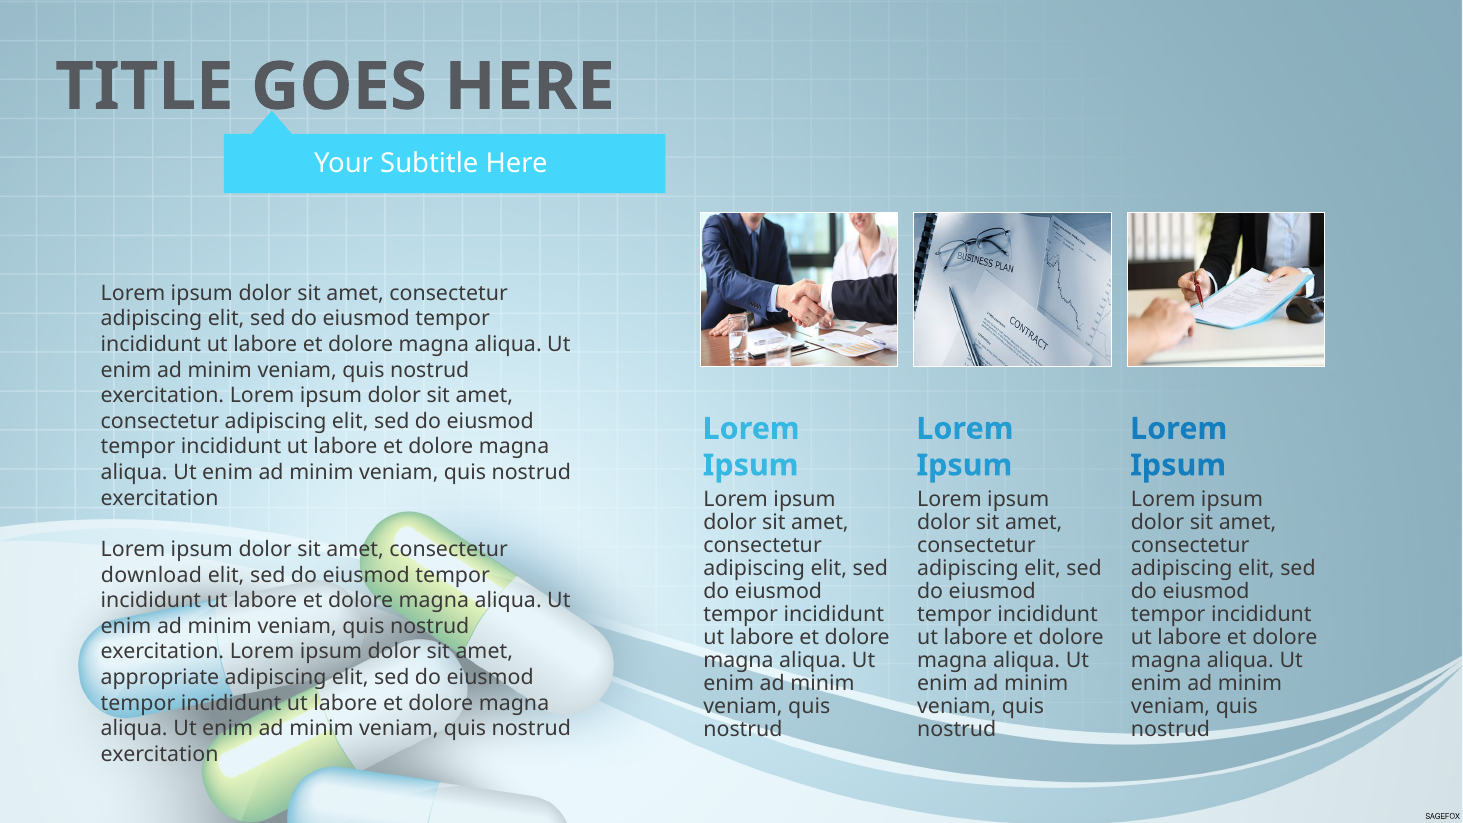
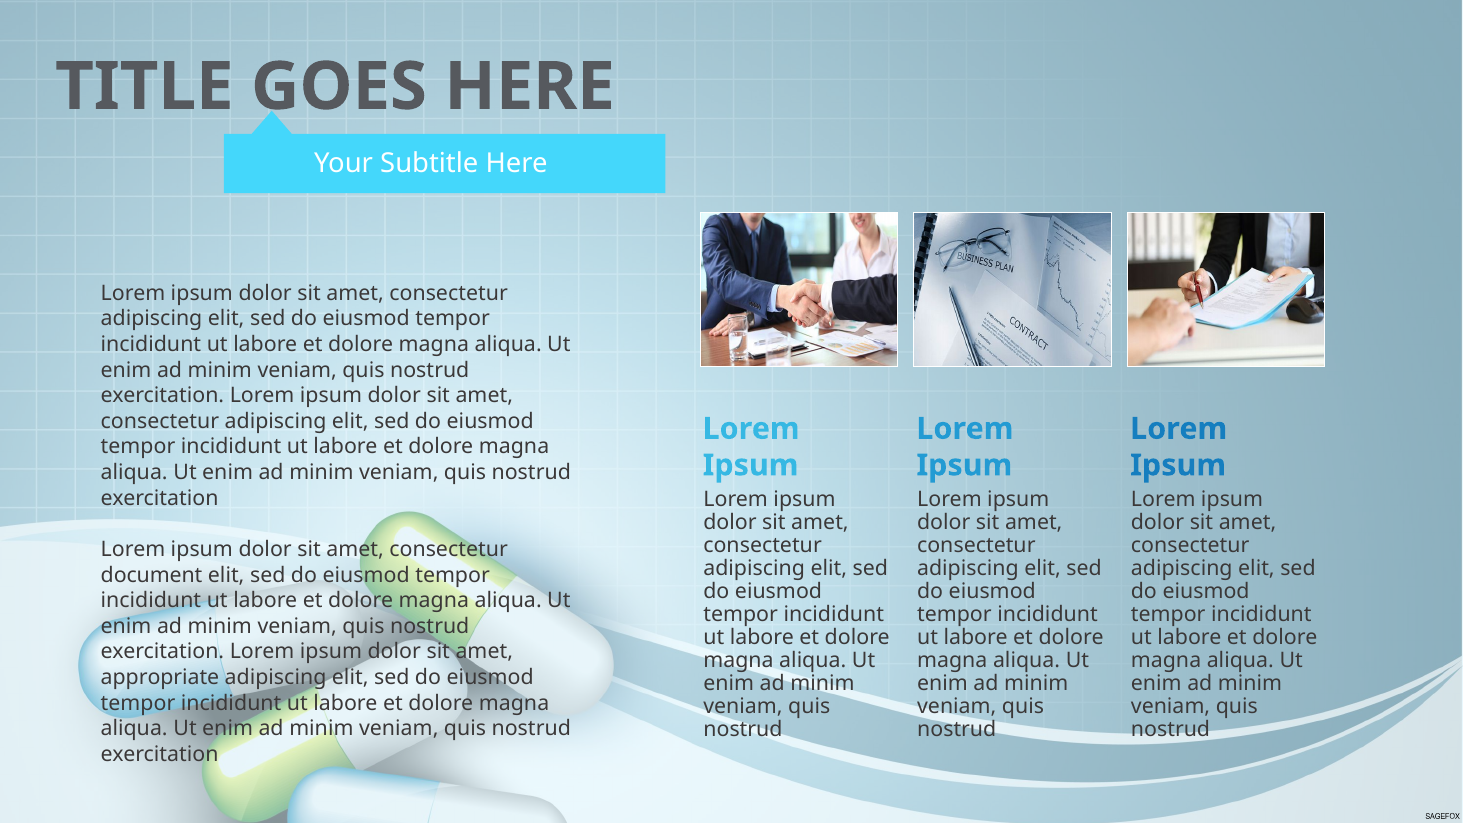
download: download -> document (152, 575)
